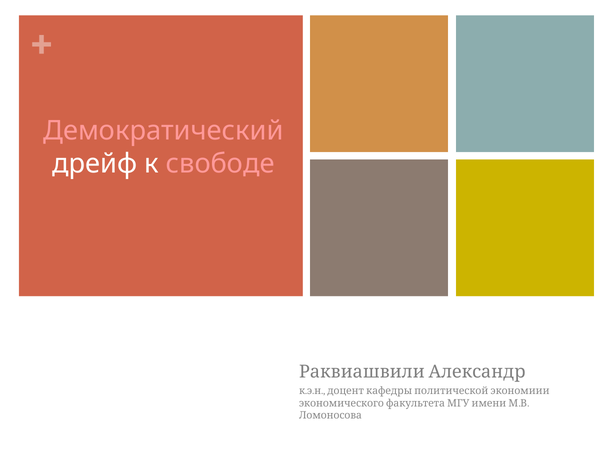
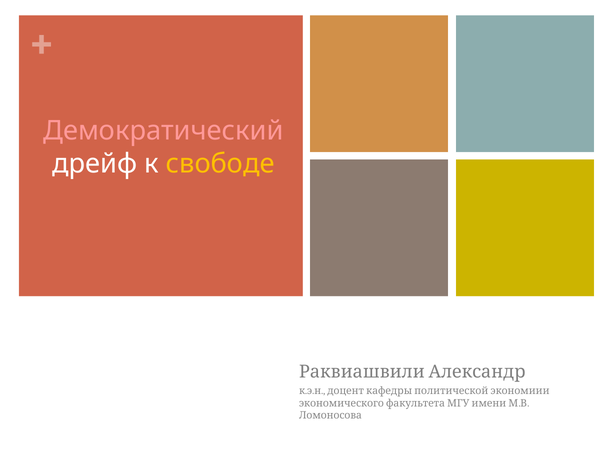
свободе colour: pink -> yellow (220, 163)
